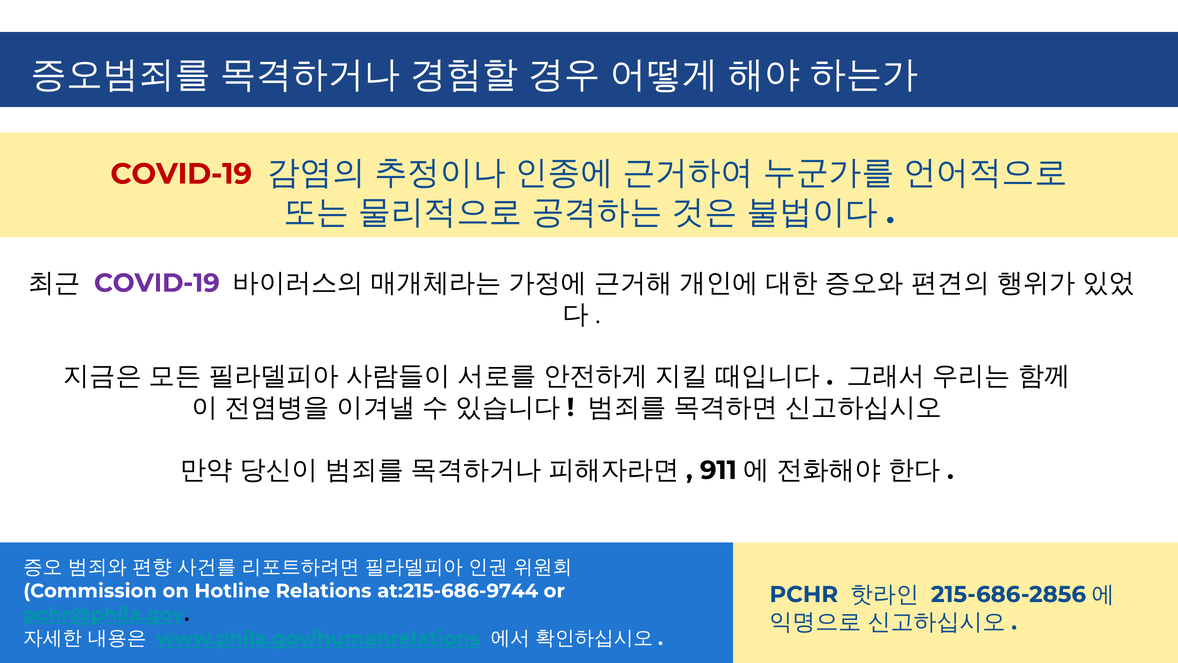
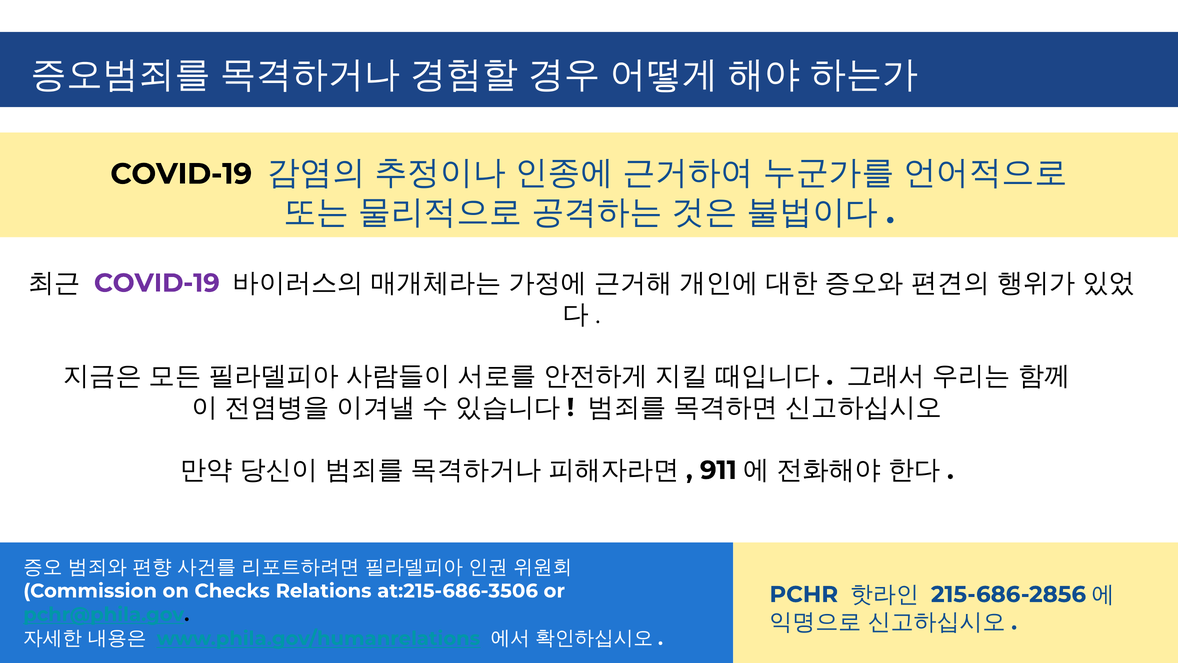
COVID-19 colour: red -> black (181, 174)
Hotline: Hotline -> Checks (232, 591)
at:215-686-9744: at:215-686-9744 -> at:215-686-3506 (458, 591)
